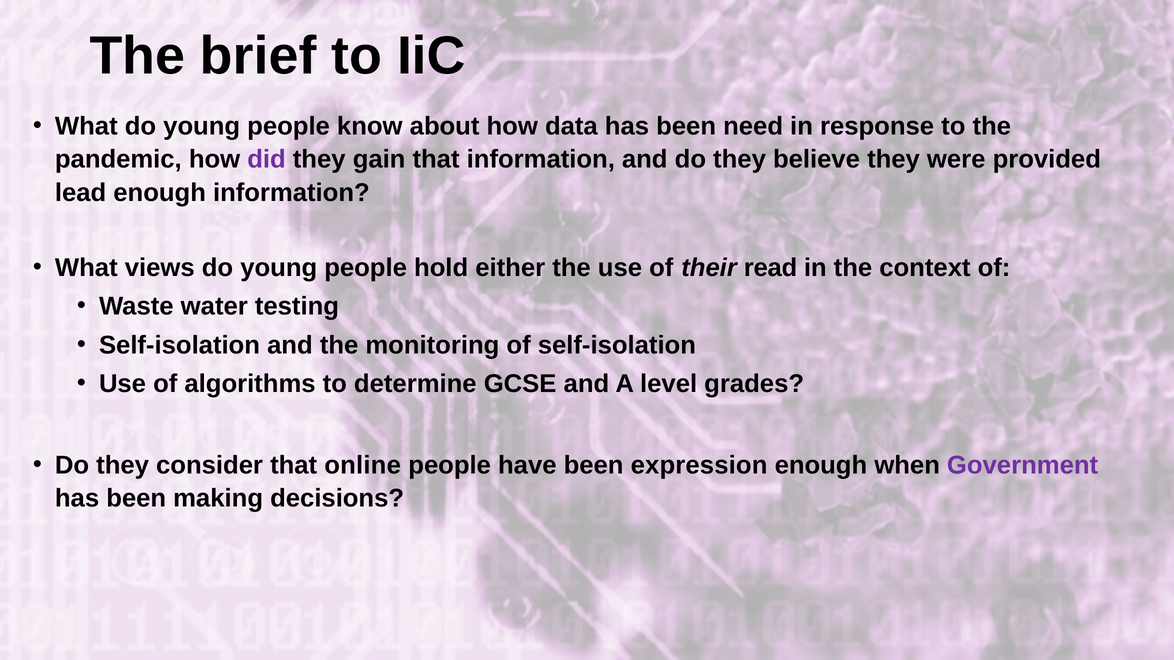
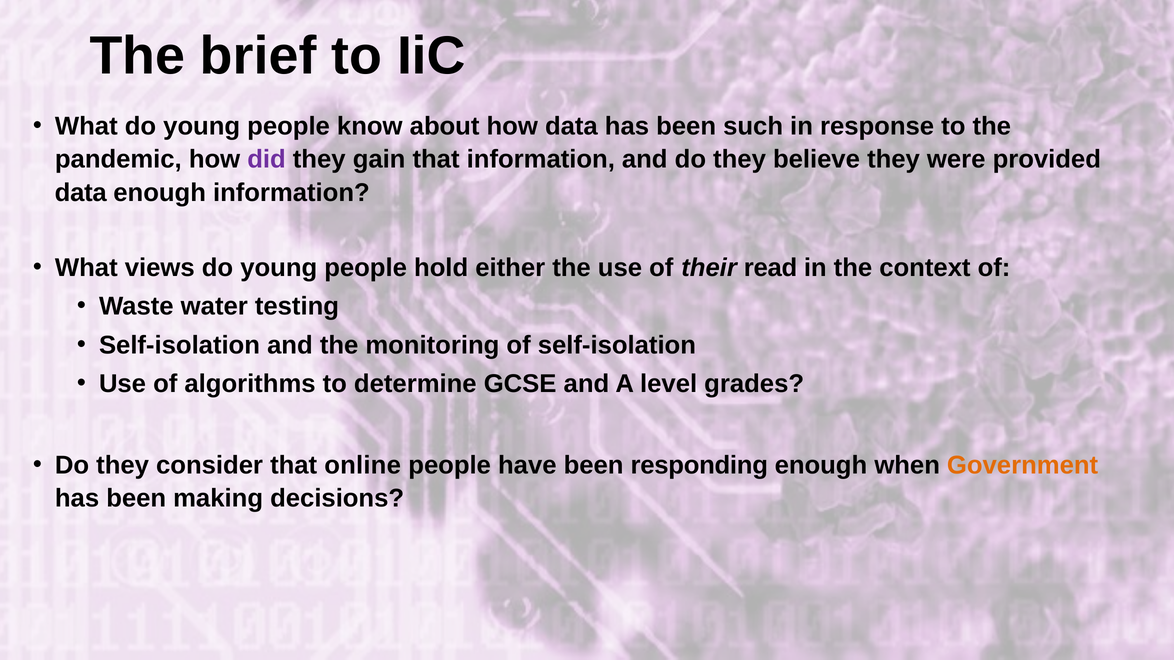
need: need -> such (753, 126)
lead: lead -> data (81, 193)
expression: expression -> responding (699, 465)
Government colour: purple -> orange (1023, 465)
